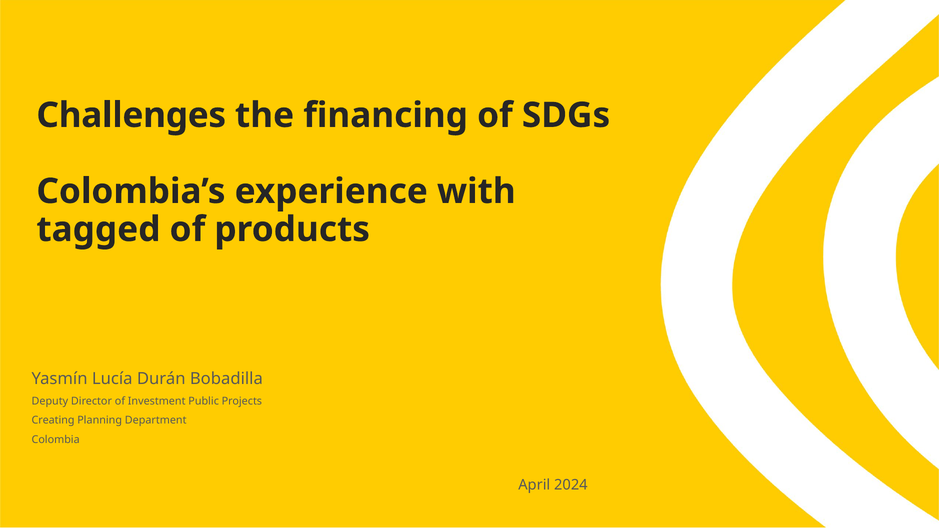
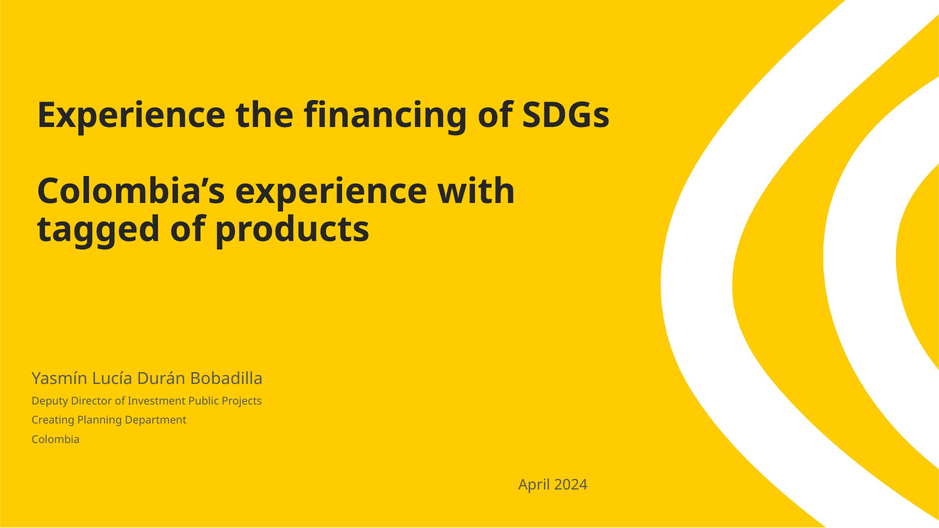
Challenges: Challenges -> Experience (131, 115)
